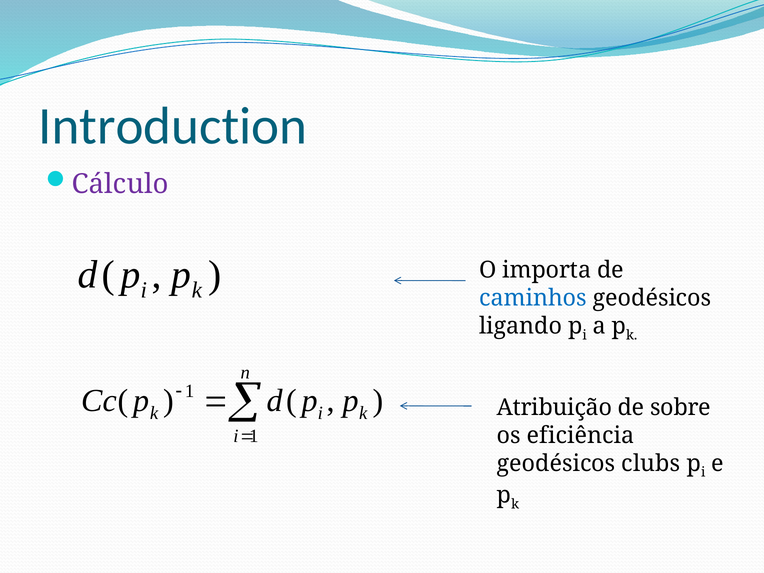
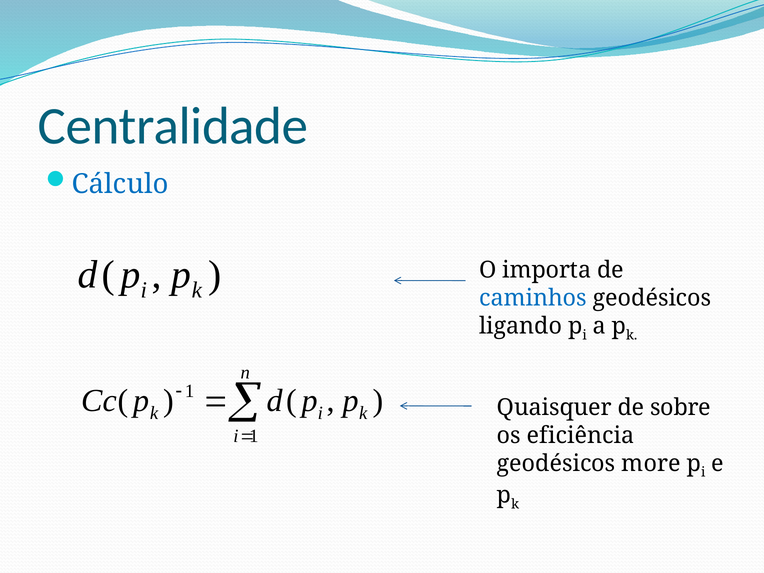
Introduction: Introduction -> Centralidade (173, 126)
Cálculo colour: purple -> blue (120, 184)
Atribuição: Atribuição -> Quaisquer (554, 407)
clubs: clubs -> more (651, 463)
